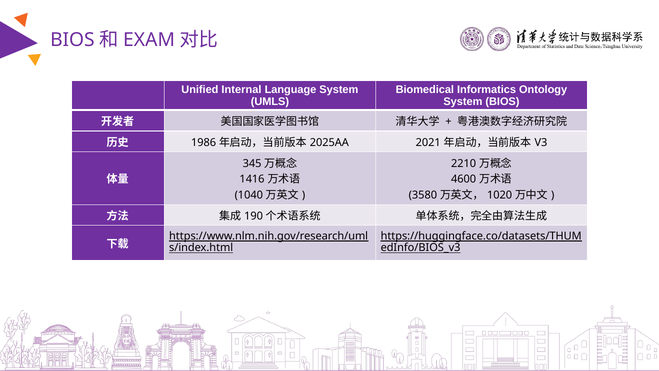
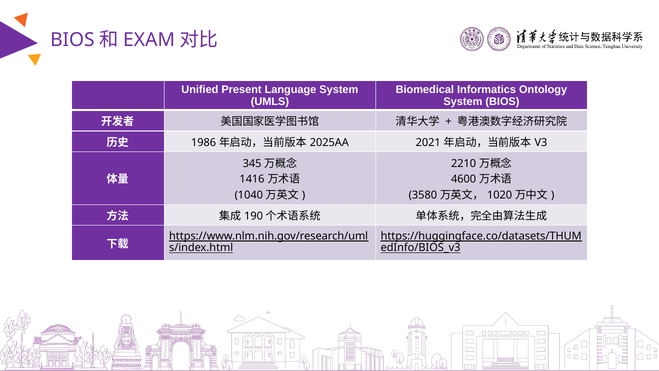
Internal: Internal -> Present (242, 89)
